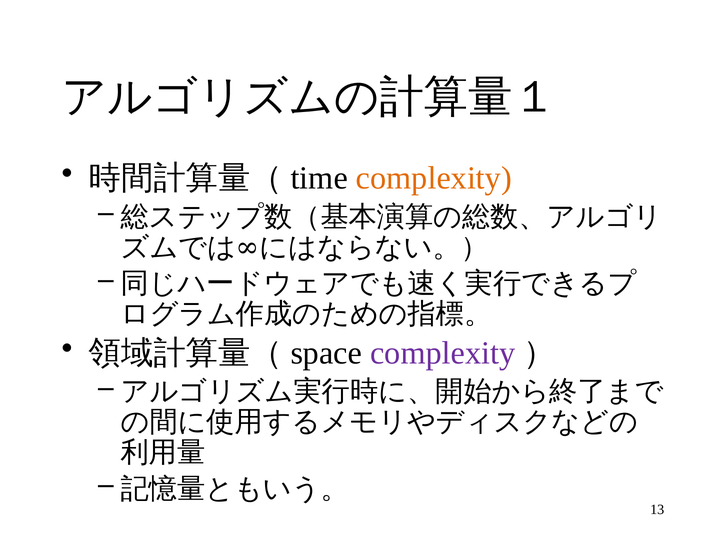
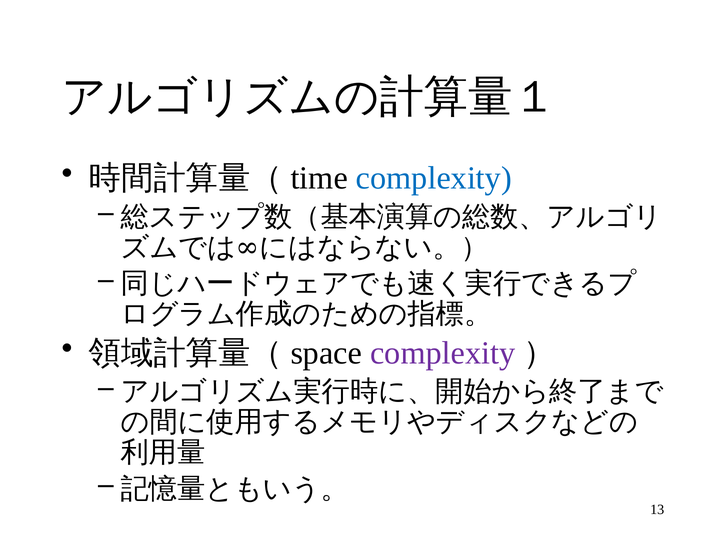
complexity colour: orange -> blue (434, 178)
